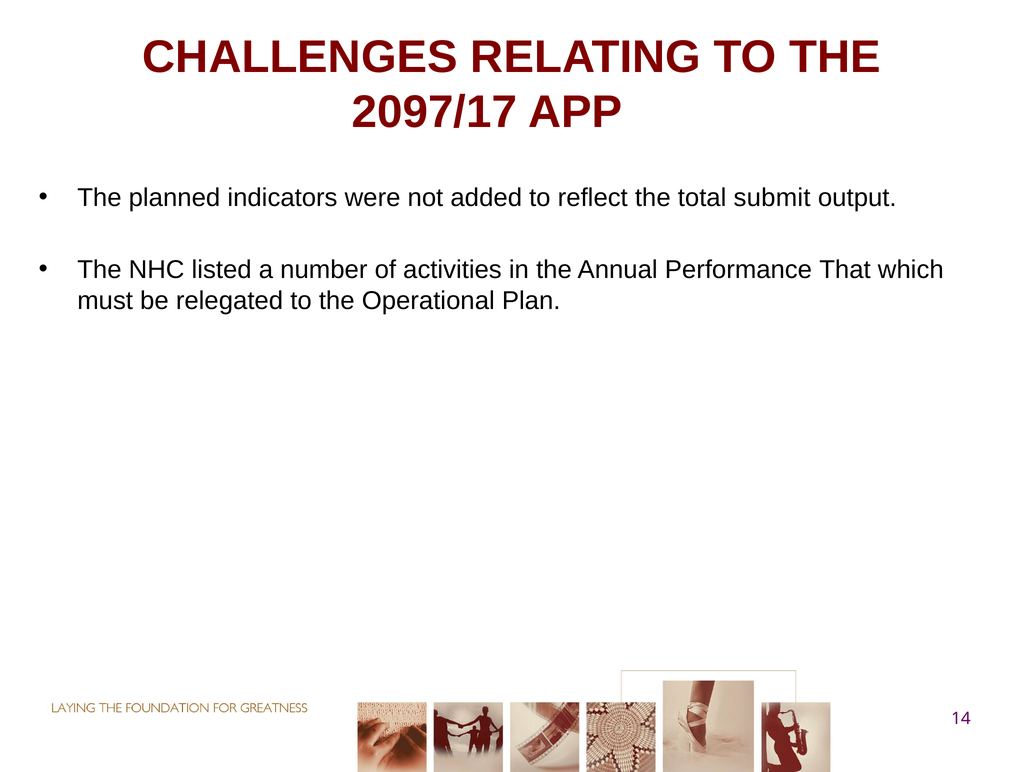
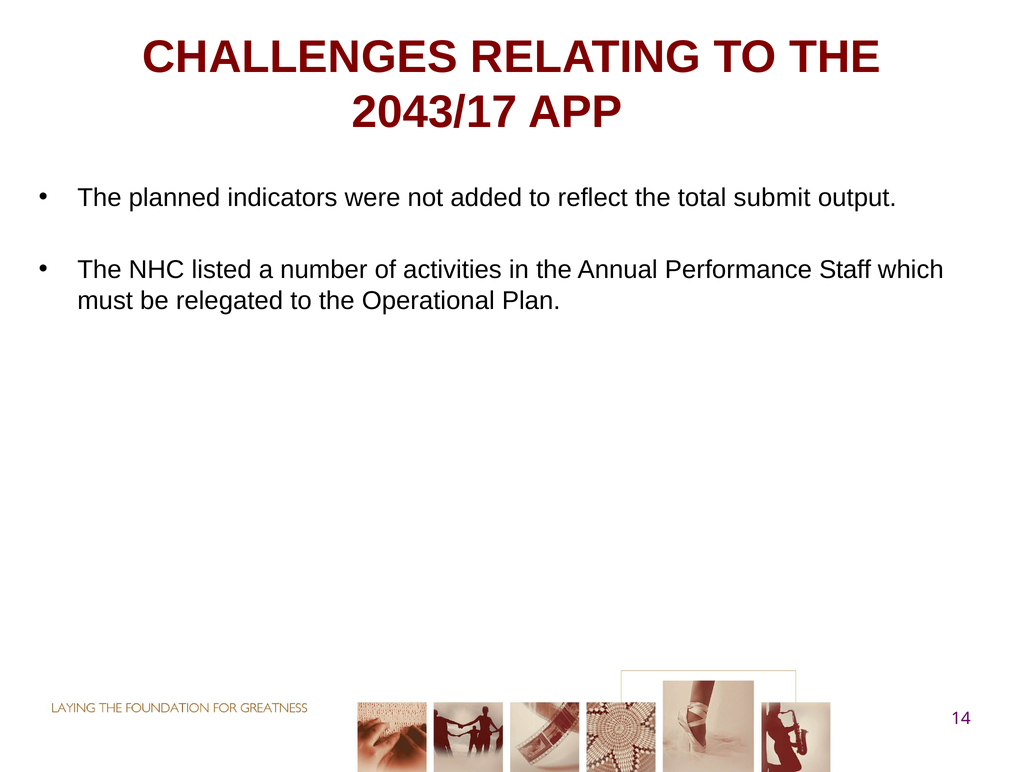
2097/17: 2097/17 -> 2043/17 (434, 112)
That: That -> Staff (845, 270)
